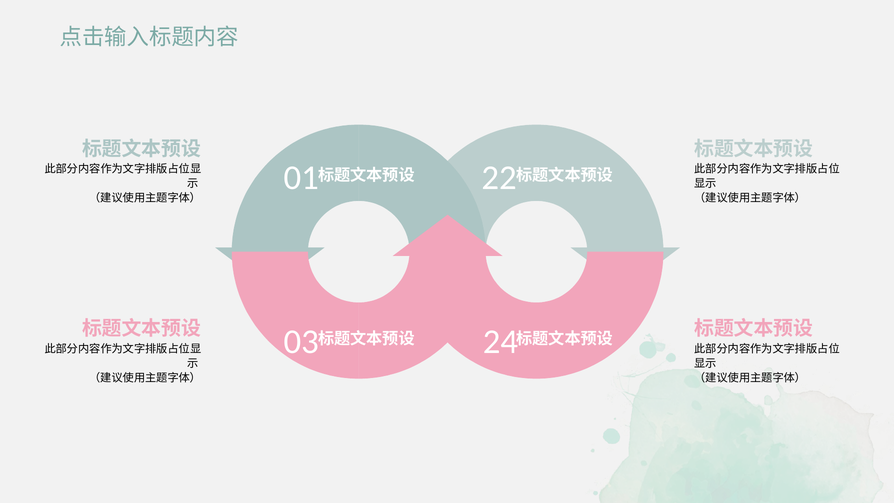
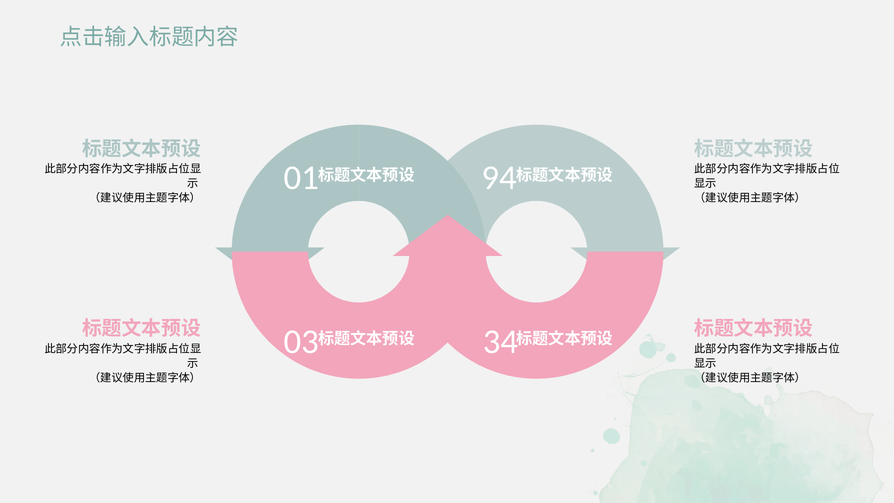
22: 22 -> 94 (499, 178)
24: 24 -> 34 (500, 341)
